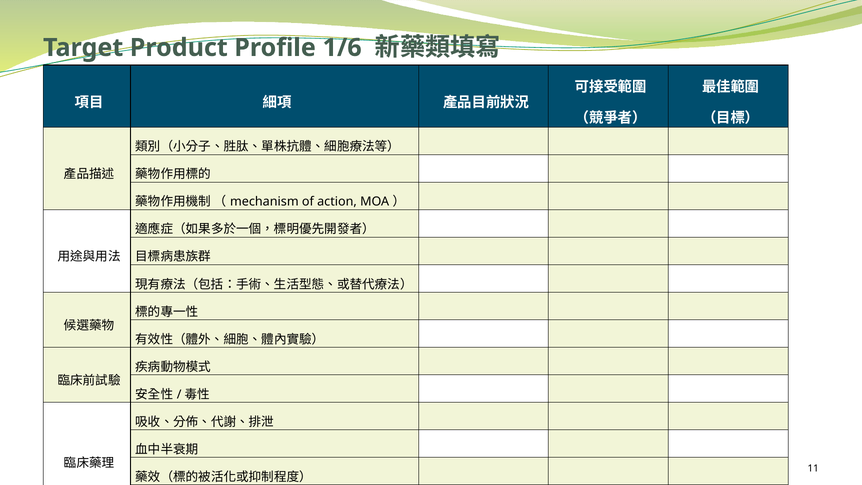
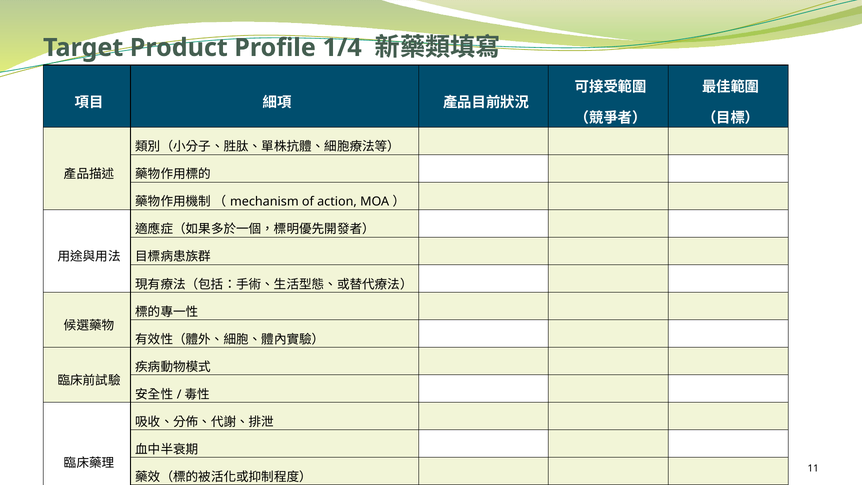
1/6: 1/6 -> 1/4 (342, 48)
